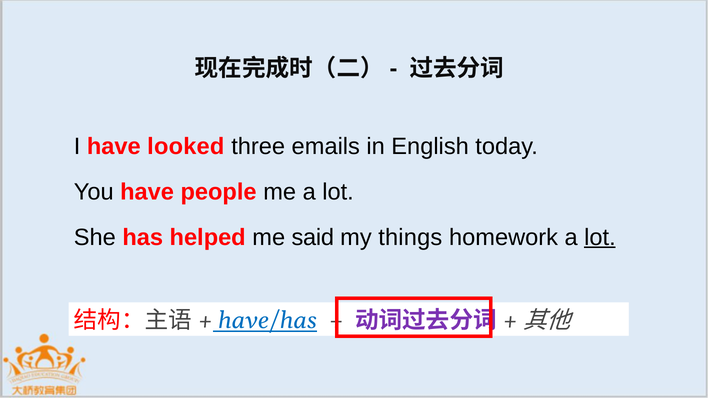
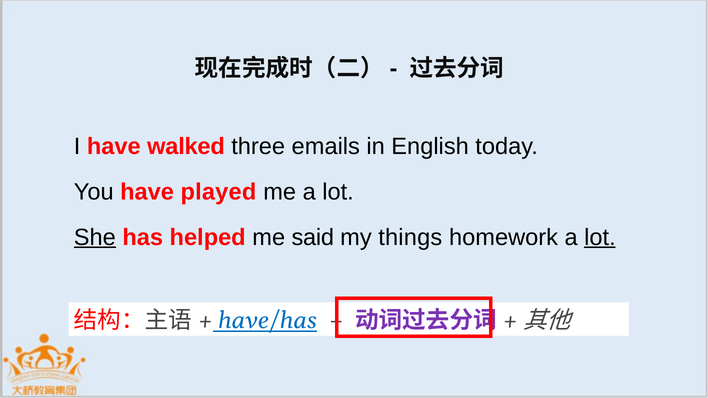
looked: looked -> walked (186, 147)
people: people -> played (218, 192)
She underline: none -> present (95, 237)
